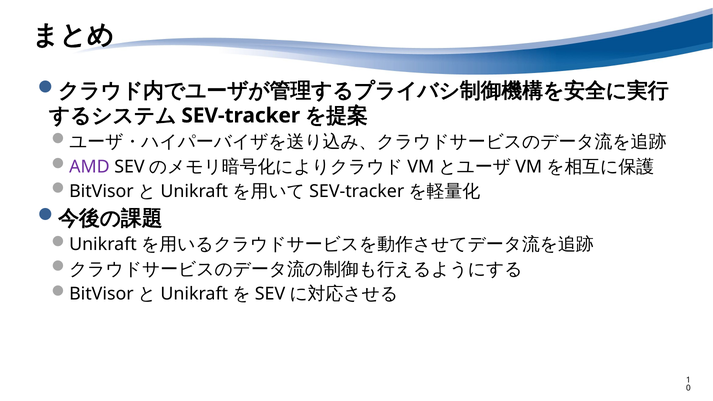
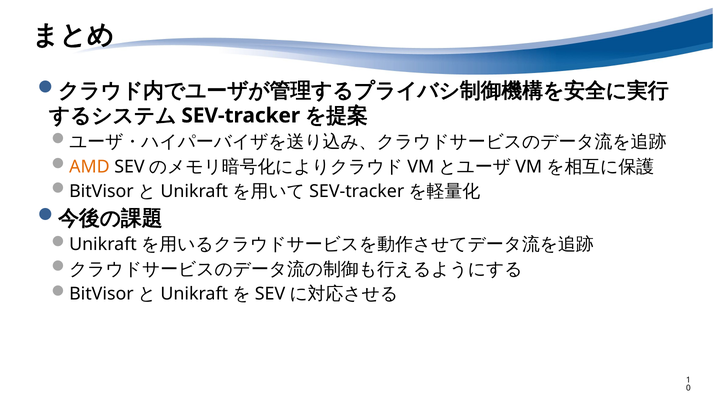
AMD colour: purple -> orange (89, 167)
